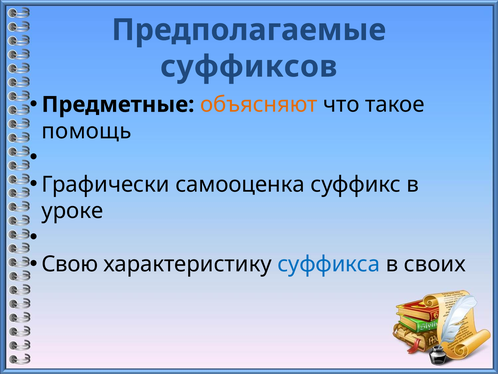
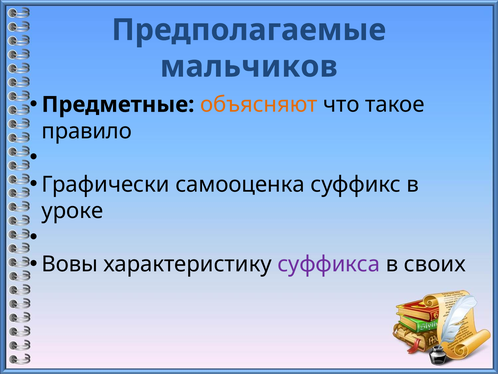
суффиксов: суффиксов -> мальчиков (249, 66)
помощь: помощь -> правило (87, 131)
Свою: Свою -> Вовы (70, 264)
суффикса colour: blue -> purple (329, 264)
